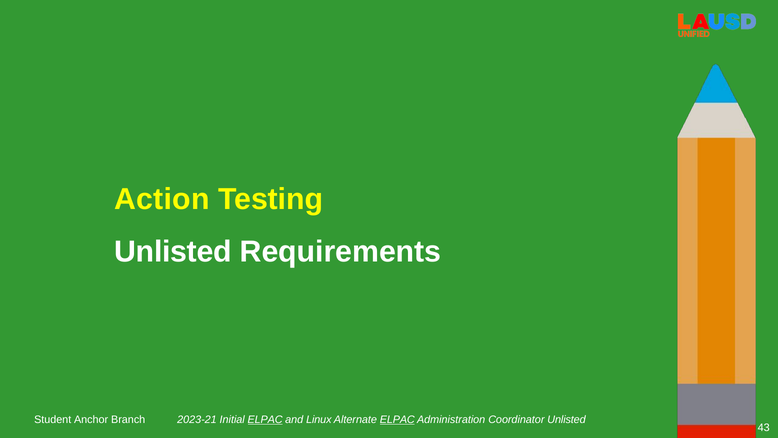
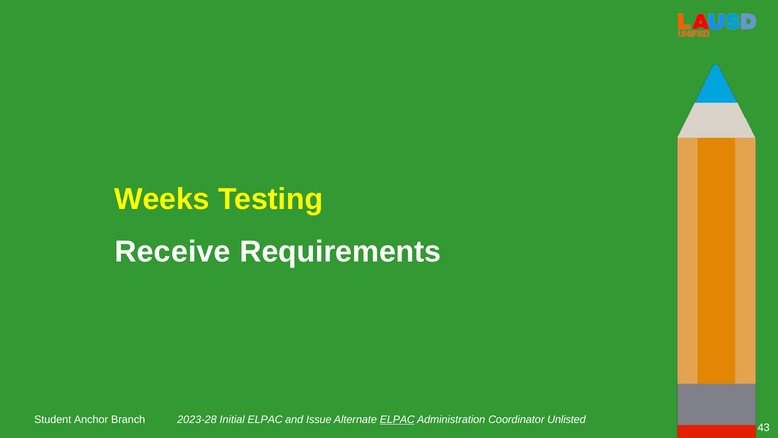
Action: Action -> Weeks (162, 199)
Unlisted: Unlisted -> Receive (173, 251)
2023-21: 2023-21 -> 2023-28 (197, 419)
ELPAC underline: present -> none (265, 419)
Linux: Linux -> Issue (319, 419)
